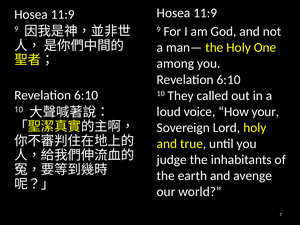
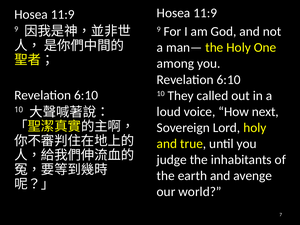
your: your -> next (265, 112)
